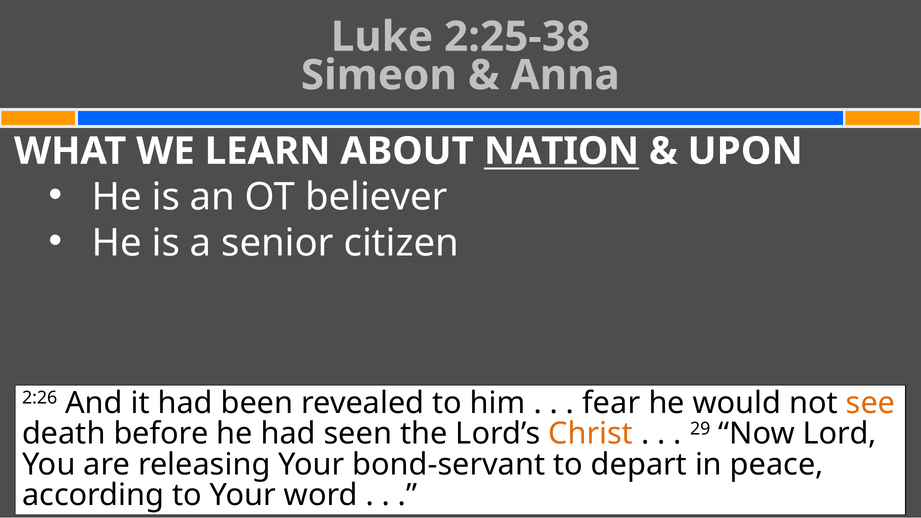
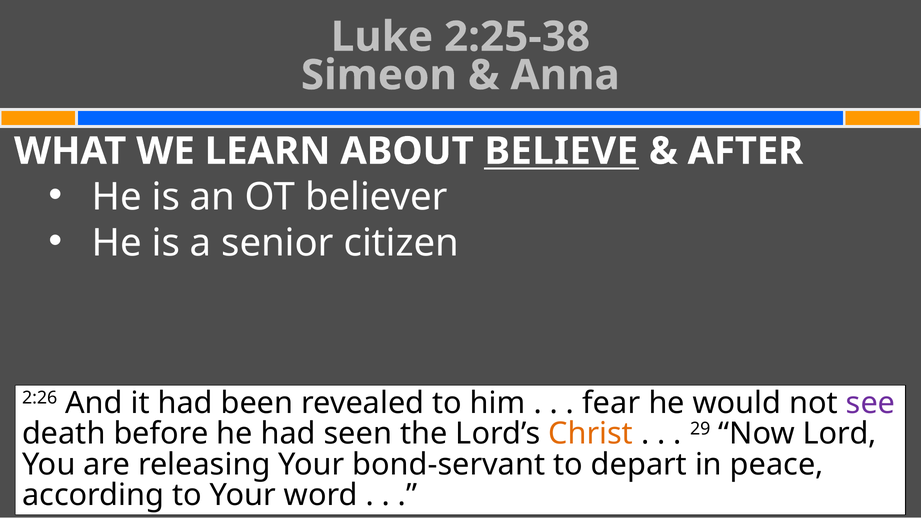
NATION: NATION -> BELIEVE (561, 151)
UPON: UPON -> AFTER (745, 151)
see colour: orange -> purple (871, 403)
